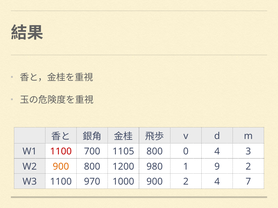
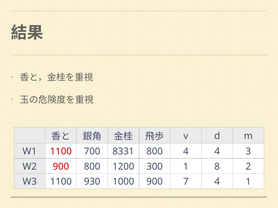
1105: 1105 -> 8331 (123, 152)
800 0: 0 -> 4 (186, 152)
900 colour: orange -> red (61, 167)
980: 980 -> 300 (155, 167)
9: 9 -> 8 (217, 167)
970: 970 -> 930 (92, 182)
900 2: 2 -> 7 (186, 182)
4 7: 7 -> 1 (248, 182)
